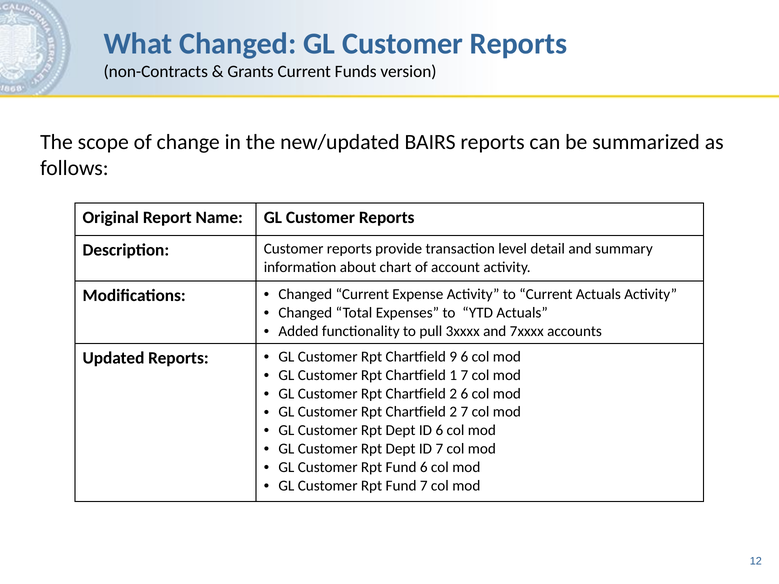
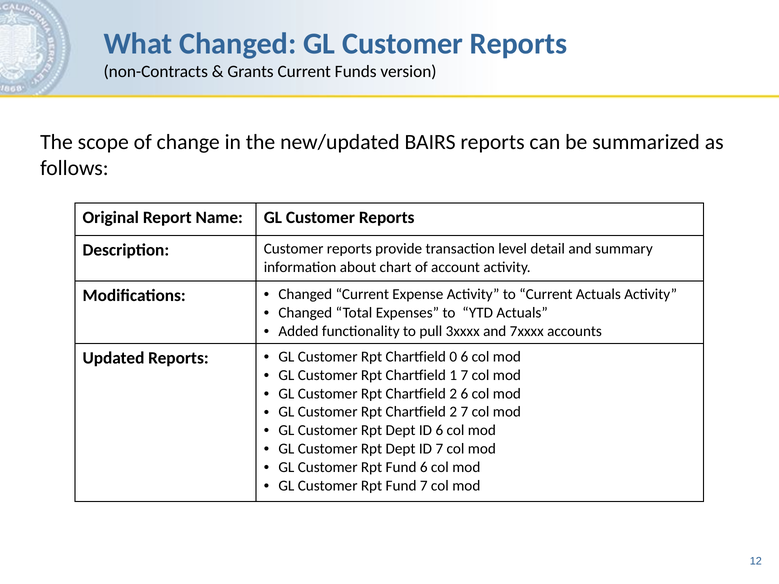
9: 9 -> 0 (453, 357)
